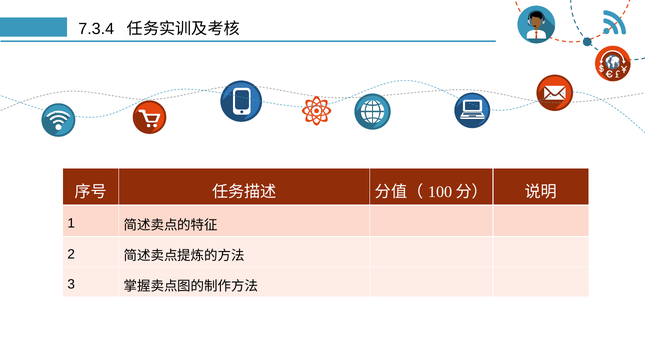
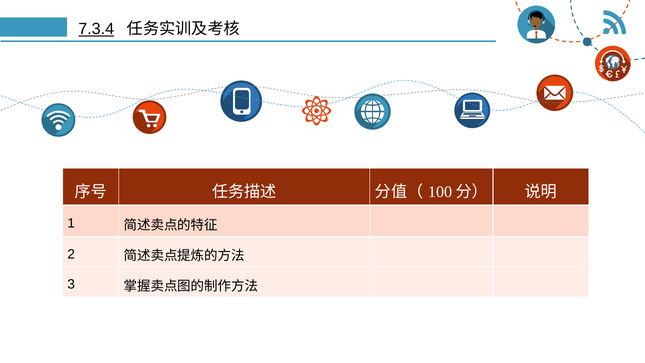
7.3.4 underline: none -> present (96, 29)
